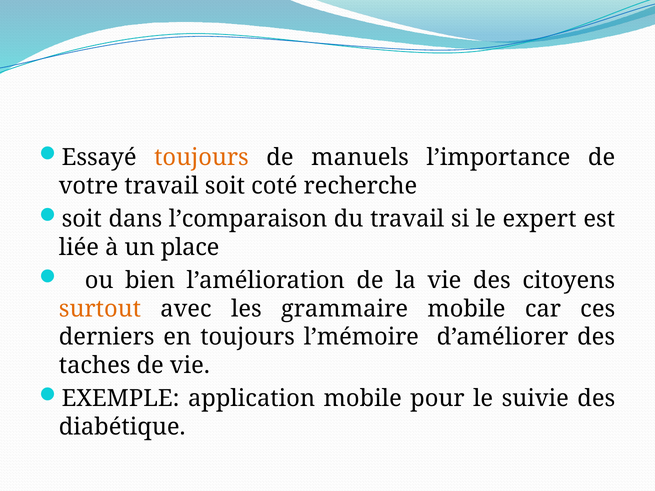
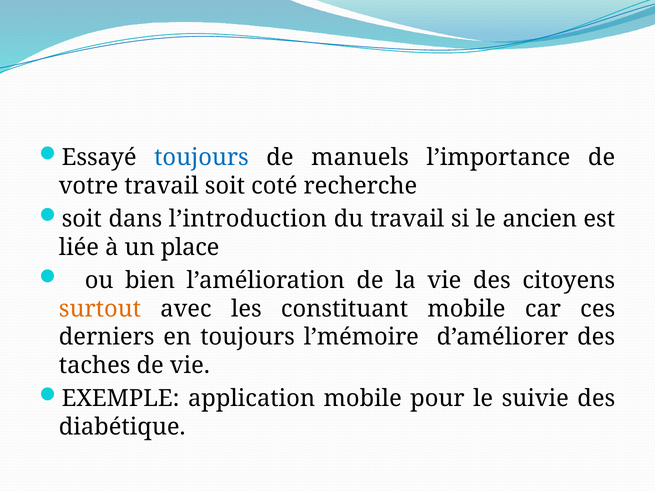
toujours colour: orange -> blue (201, 158)
l’comparaison: l’comparaison -> l’introduction (248, 219)
expert: expert -> ancien (540, 219)
grammaire: grammaire -> constituant (345, 309)
